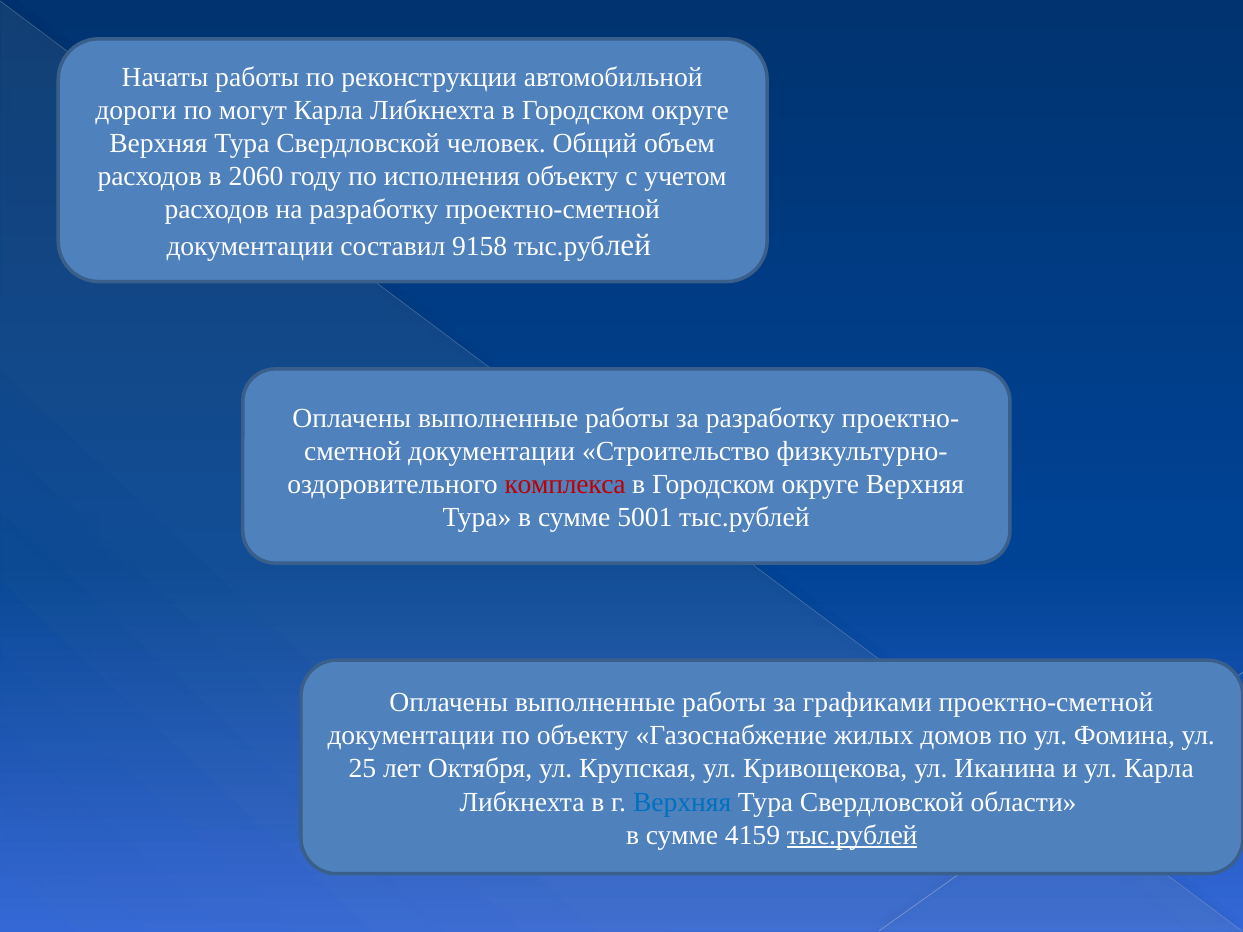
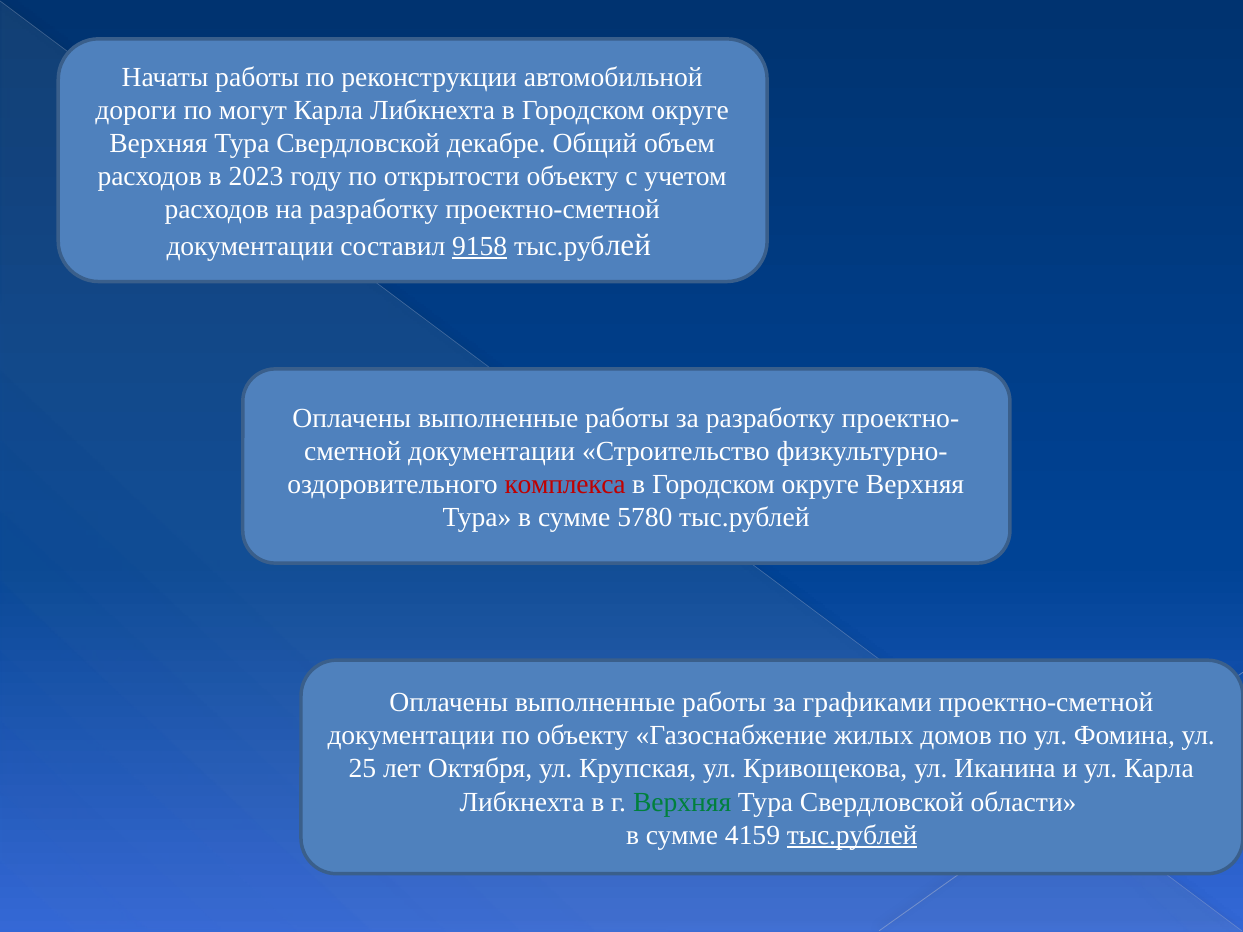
человек: человек -> декабре (496, 143)
2060: 2060 -> 2023 (256, 177)
исполнения: исполнения -> открытости (452, 177)
9158 underline: none -> present (480, 246)
5001: 5001 -> 5780 (645, 518)
Верхняя colour: blue -> green (682, 802)
